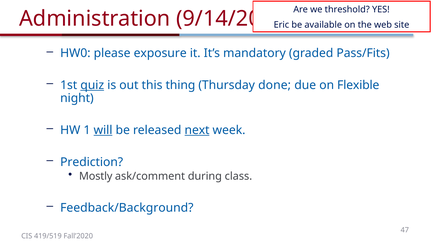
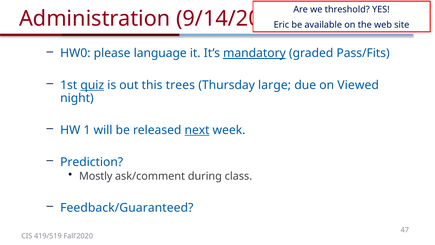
exposure: exposure -> language (160, 53)
mandatory underline: none -> present (254, 53)
thing: thing -> trees (180, 85)
done: done -> large (275, 85)
Flexible: Flexible -> Viewed (358, 85)
will underline: present -> none (103, 130)
Feedback/Background: Feedback/Background -> Feedback/Guaranteed (127, 207)
